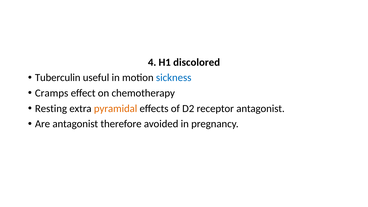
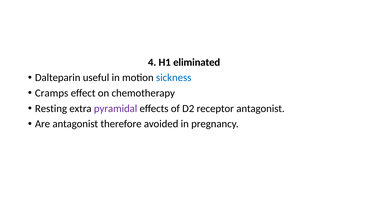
discolored: discolored -> eliminated (197, 62)
Tuberculin: Tuberculin -> Dalteparin (58, 78)
pyramidal colour: orange -> purple (116, 109)
